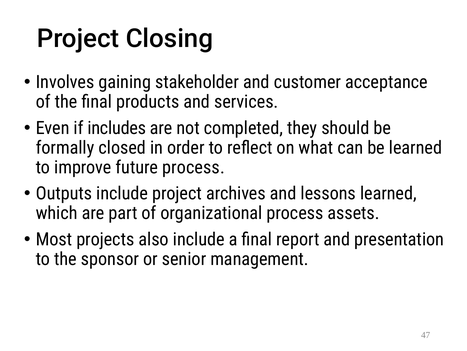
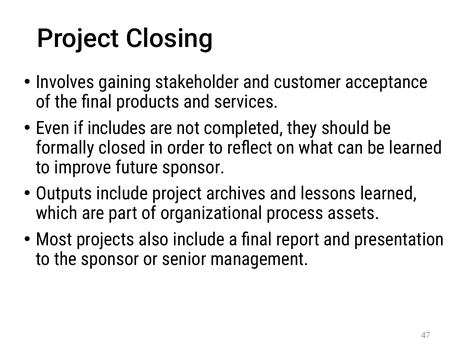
future process: process -> sponsor (194, 167)
